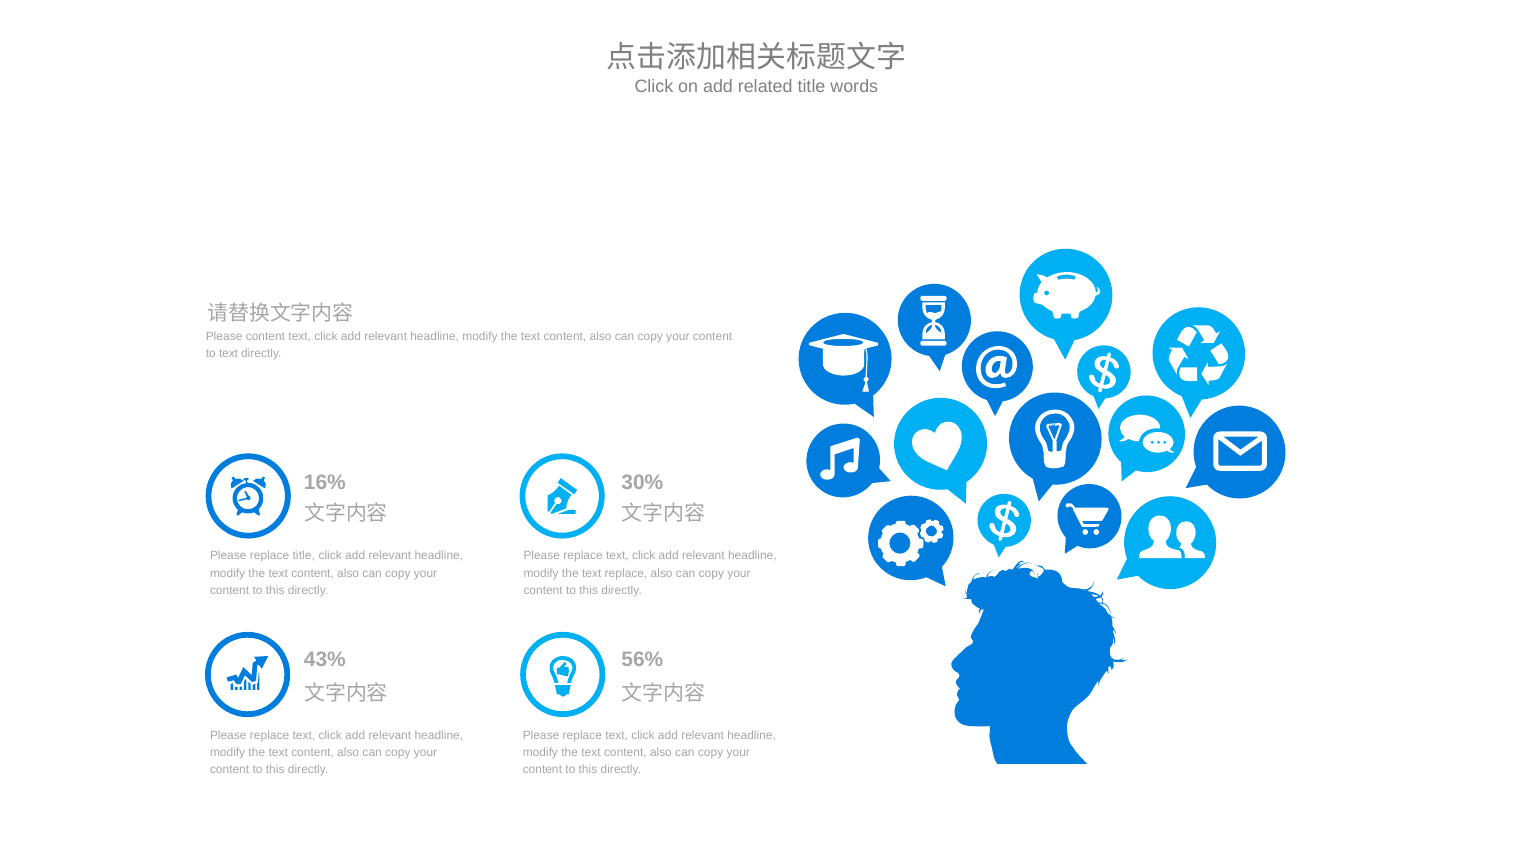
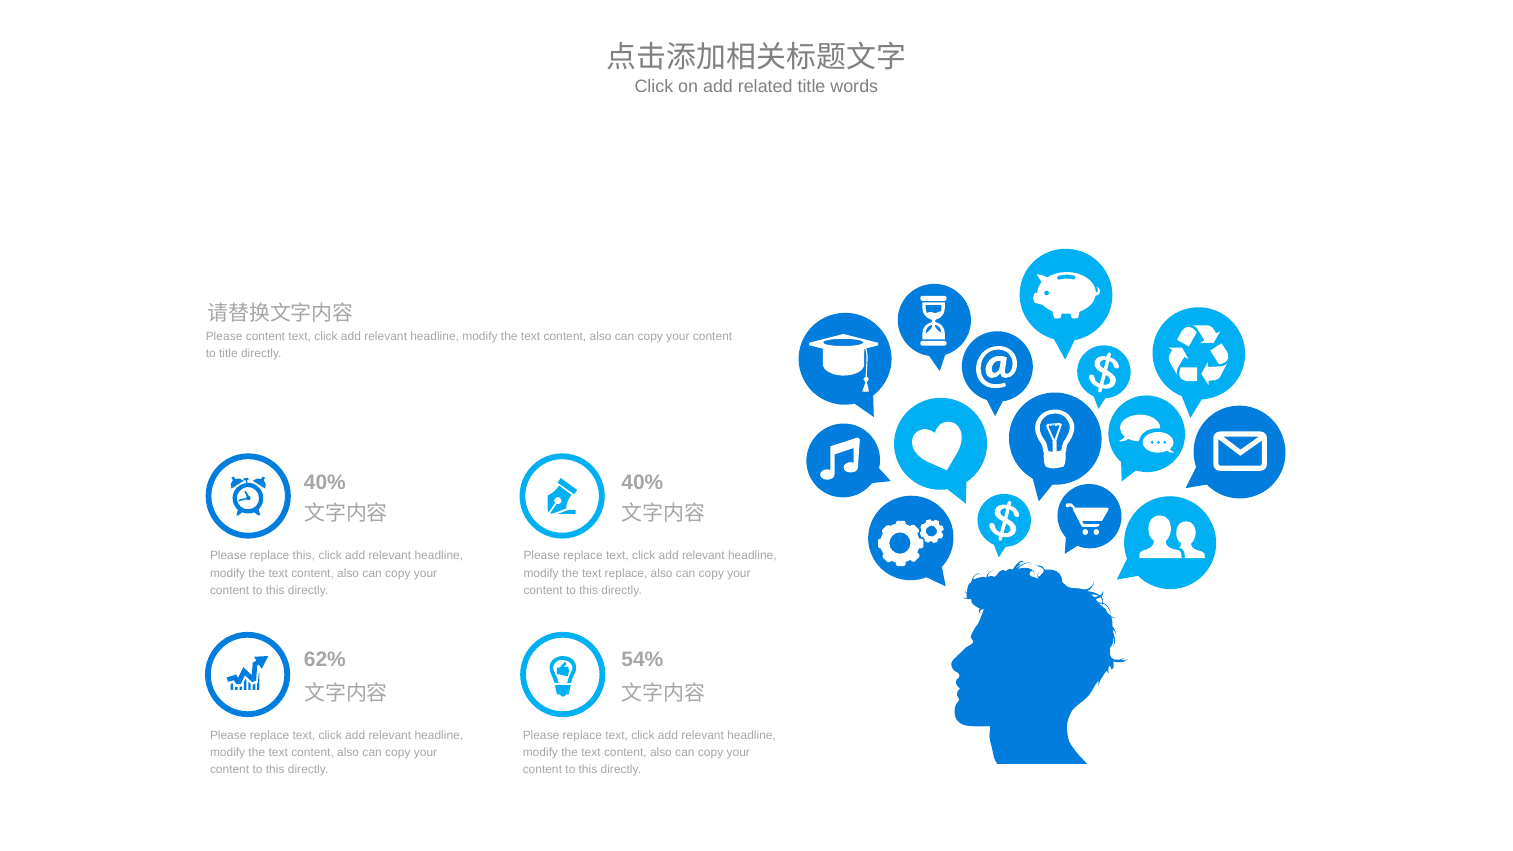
to text: text -> title (228, 353)
16%: 16% -> 40% (325, 482)
30%: 30% -> 40% (642, 482)
replace title: title -> this (304, 556)
43%: 43% -> 62% (325, 660)
56%: 56% -> 54% (642, 660)
